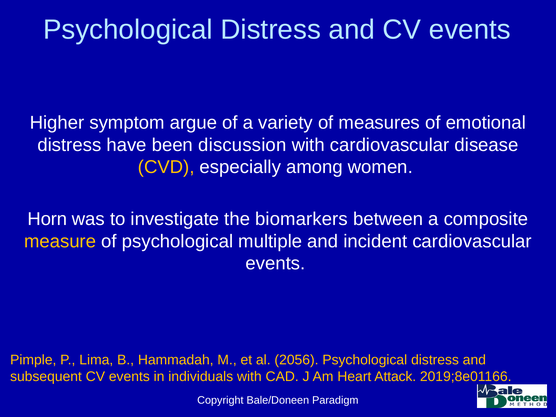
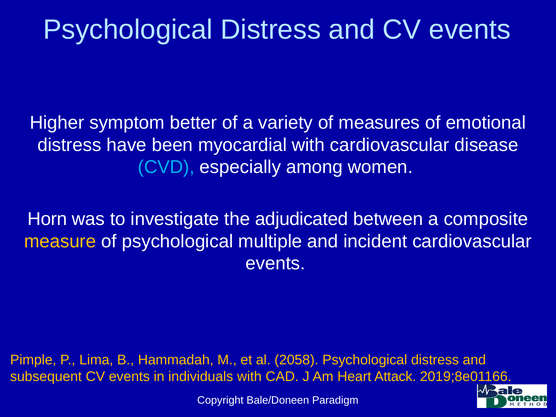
argue: argue -> better (193, 123)
discussion: discussion -> myocardial (242, 145)
CVD colour: yellow -> light blue (166, 167)
biomarkers: biomarkers -> adjudicated (302, 219)
2056: 2056 -> 2058 (296, 360)
